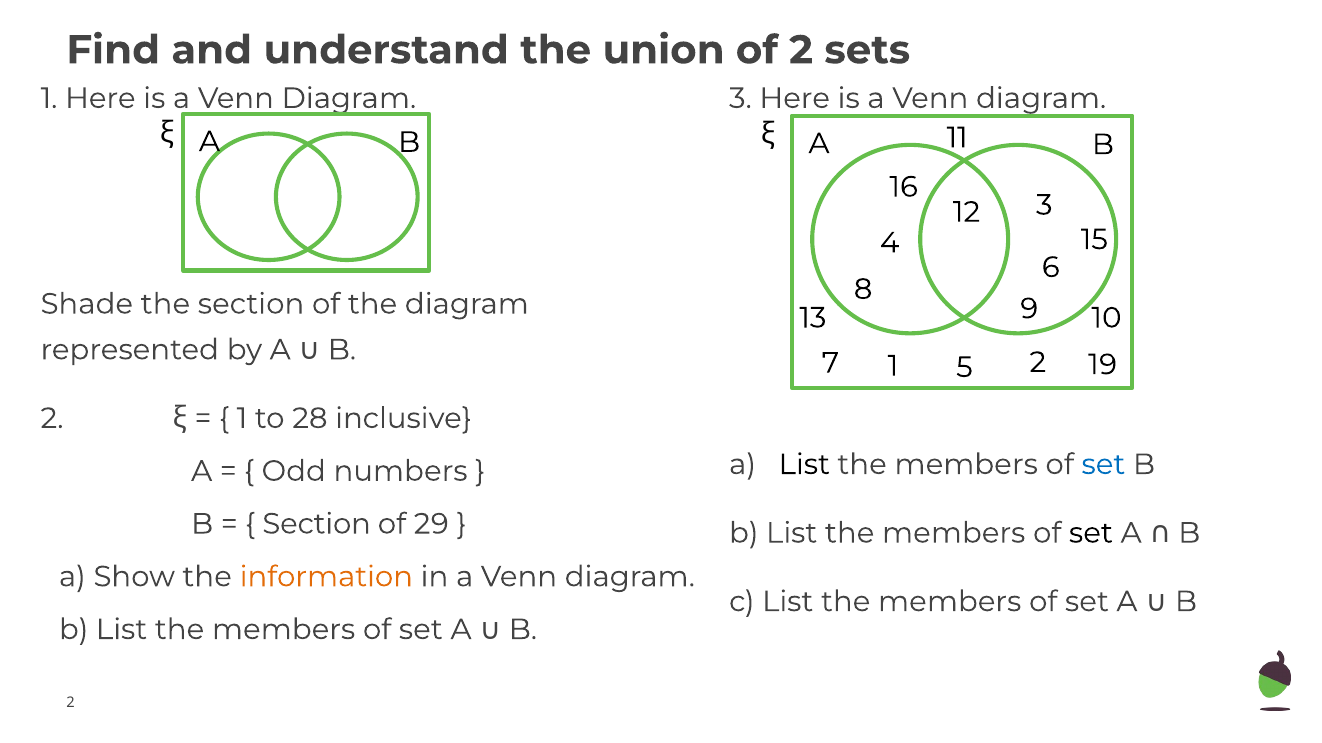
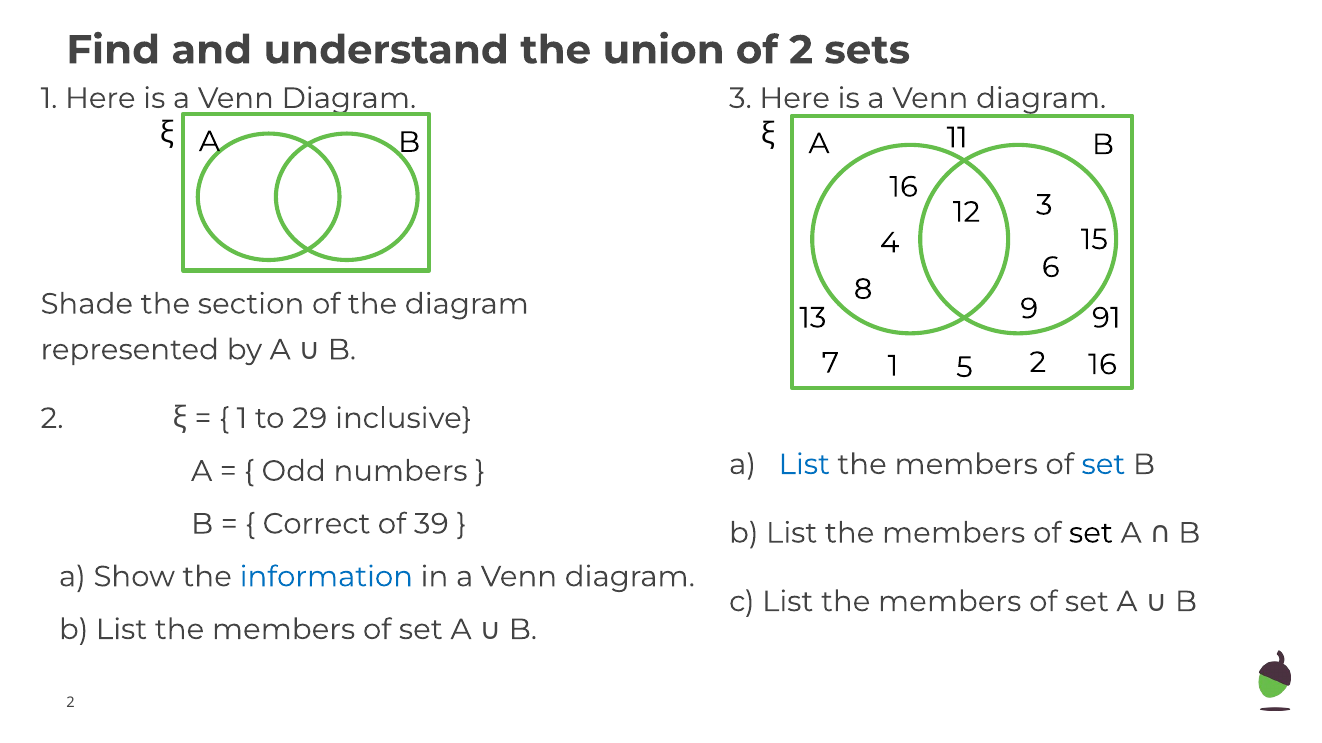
10: 10 -> 91 (1106, 318)
7 19: 19 -> 16 (1103, 365)
28: 28 -> 29 (310, 419)
List colour: black -> blue (804, 465)
Section: Section -> Correct (317, 524)
29: 29 -> 39 (431, 524)
information colour: orange -> blue (326, 577)
